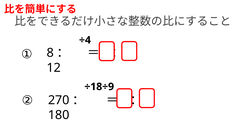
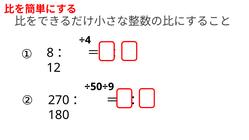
÷18÷9: ÷18÷9 -> ÷50÷9 (99, 87)
